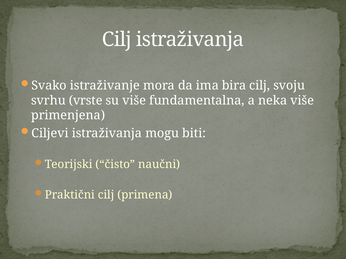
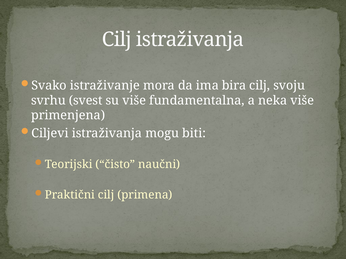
vrste: vrste -> svest (86, 101)
